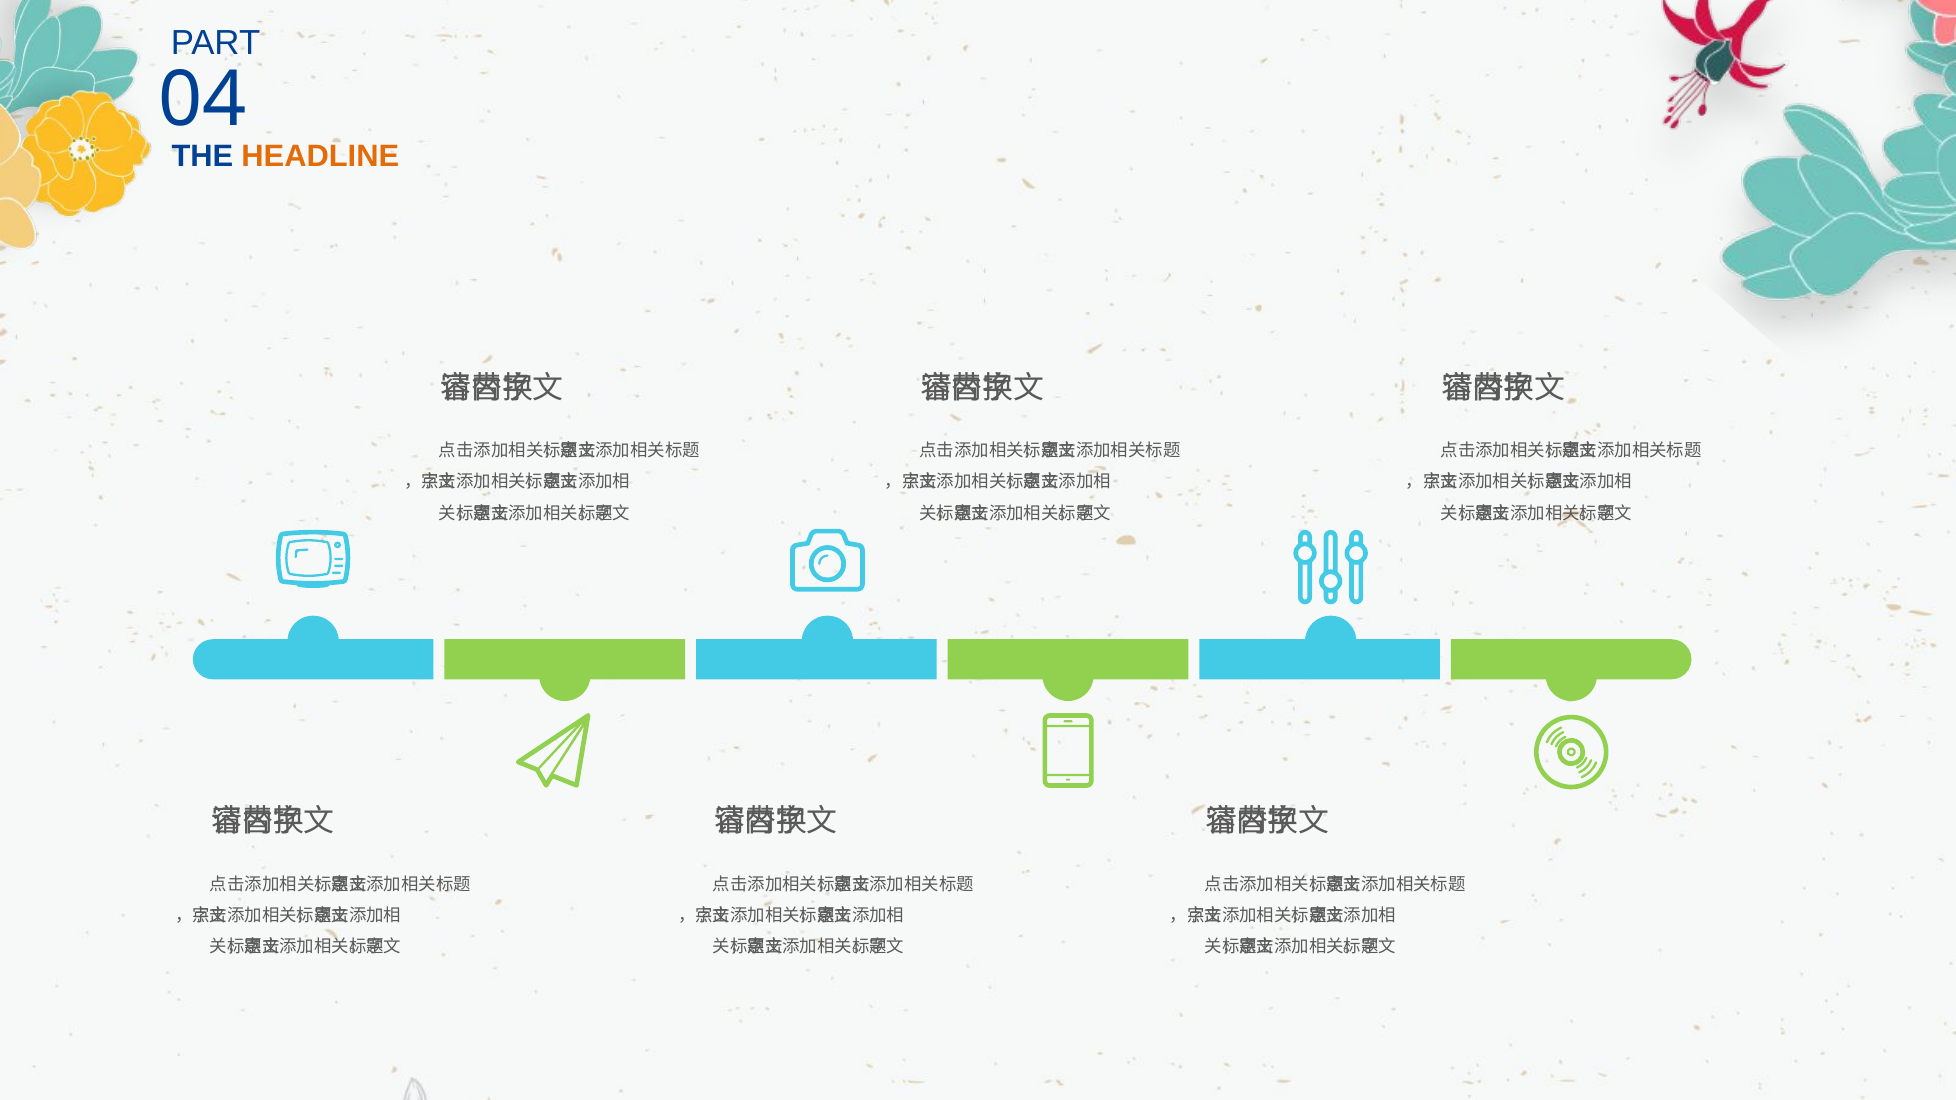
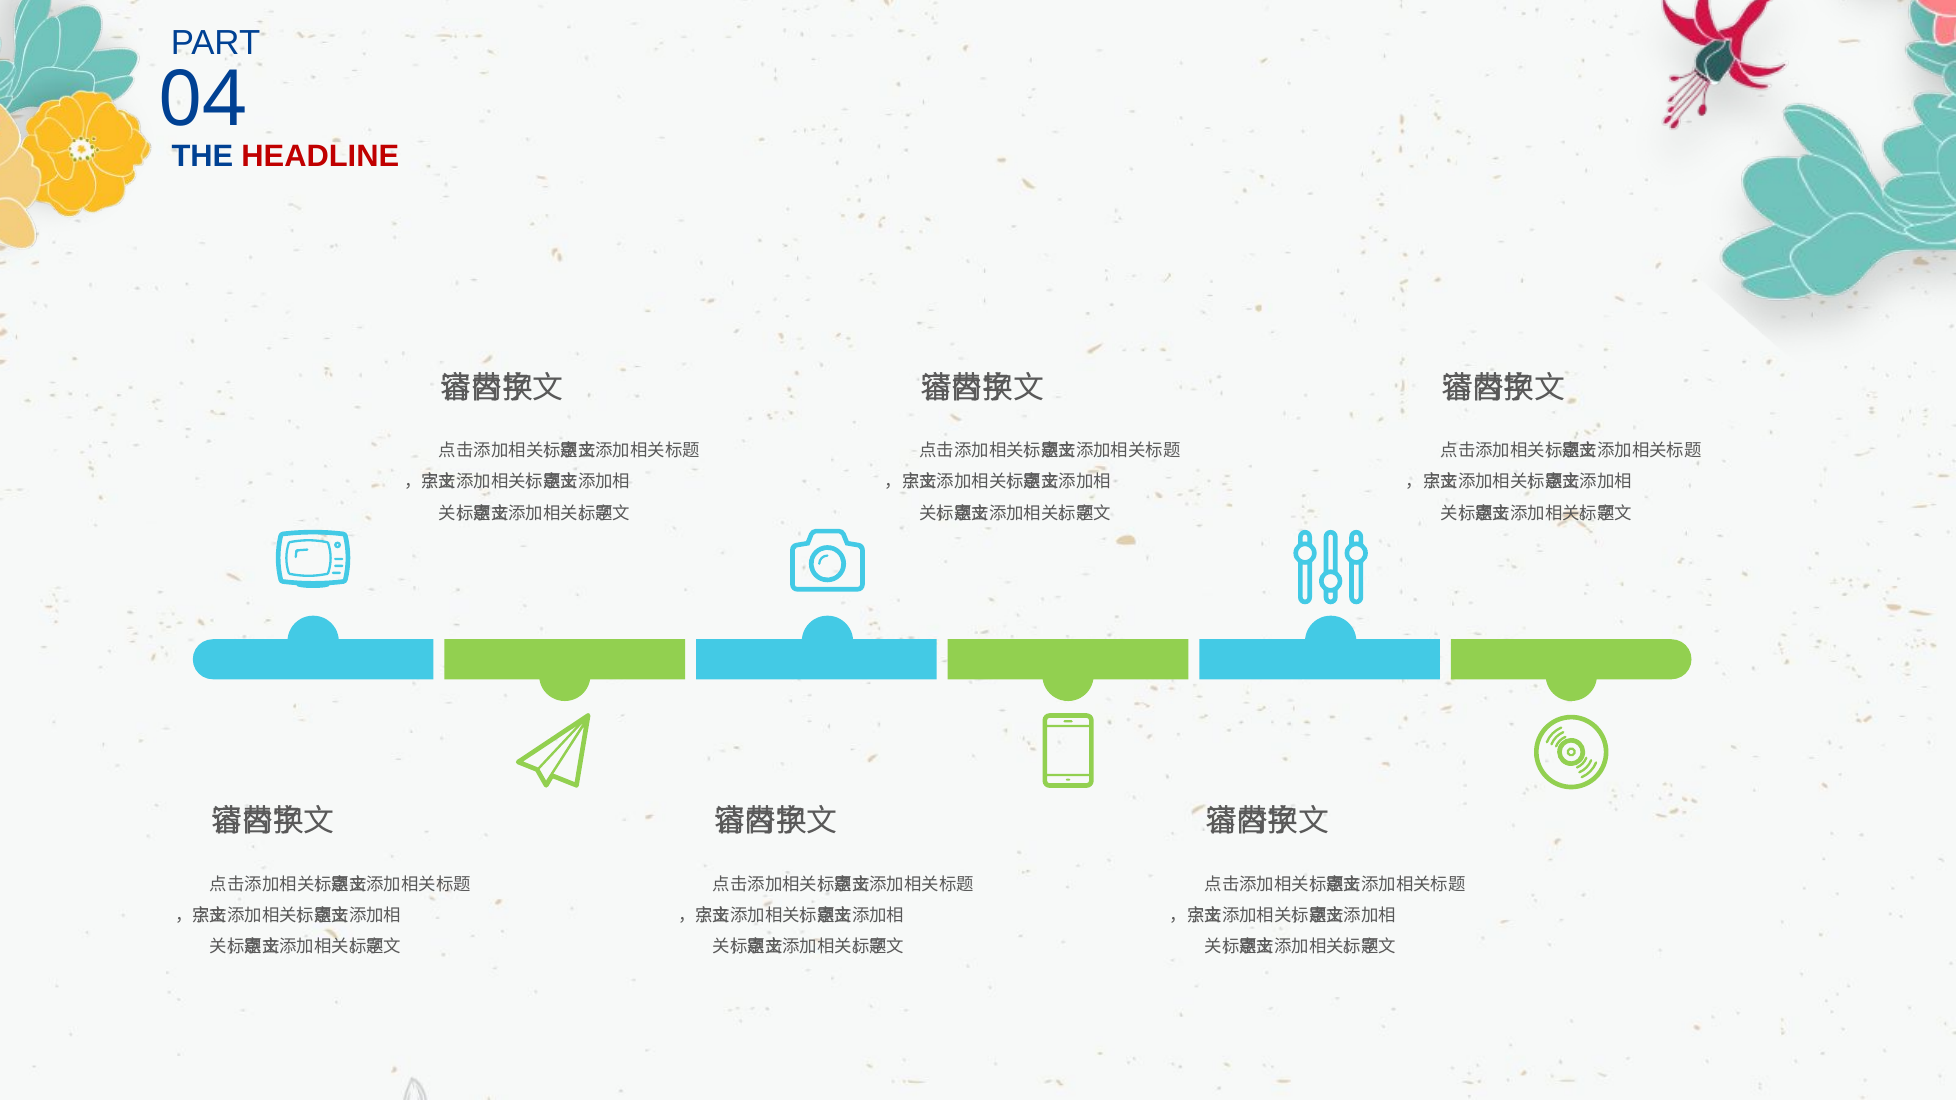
HEADLINE colour: orange -> red (320, 156)
